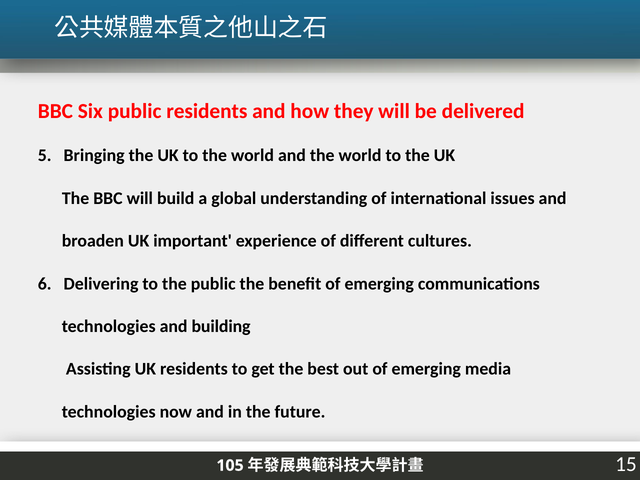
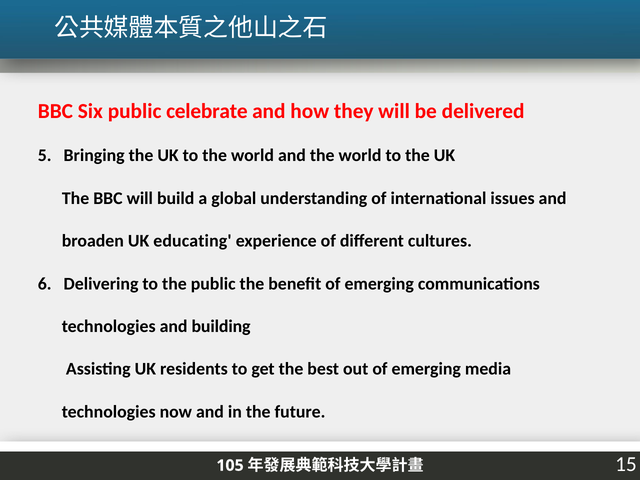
public residents: residents -> celebrate (207, 111)
important: important -> educating (192, 241)
